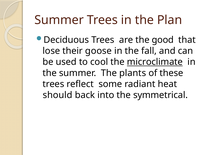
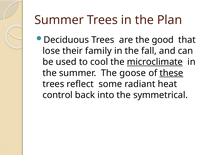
goose: goose -> family (98, 51)
plants: plants -> goose (133, 73)
these underline: none -> present (171, 73)
should: should -> control (58, 95)
